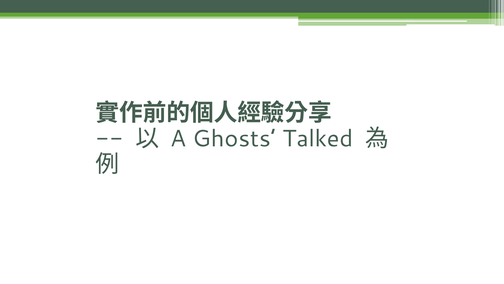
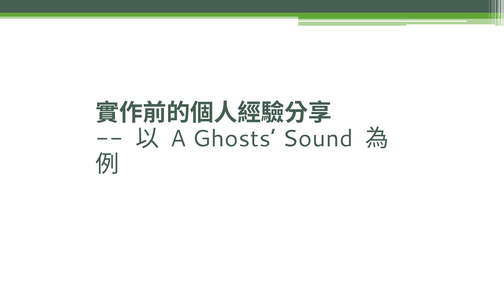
Talked: Talked -> Sound (318, 138)
